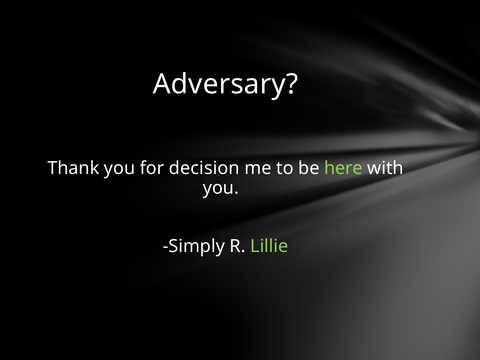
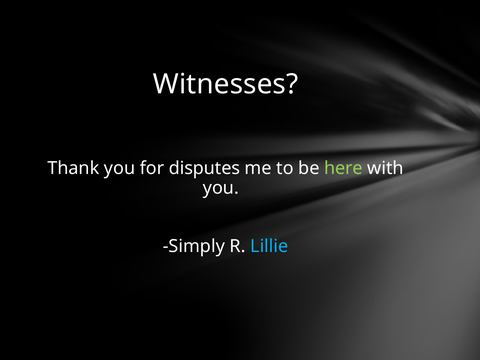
Adversary: Adversary -> Witnesses (226, 84)
decision: decision -> disputes (205, 168)
Lillie colour: light green -> light blue (269, 246)
